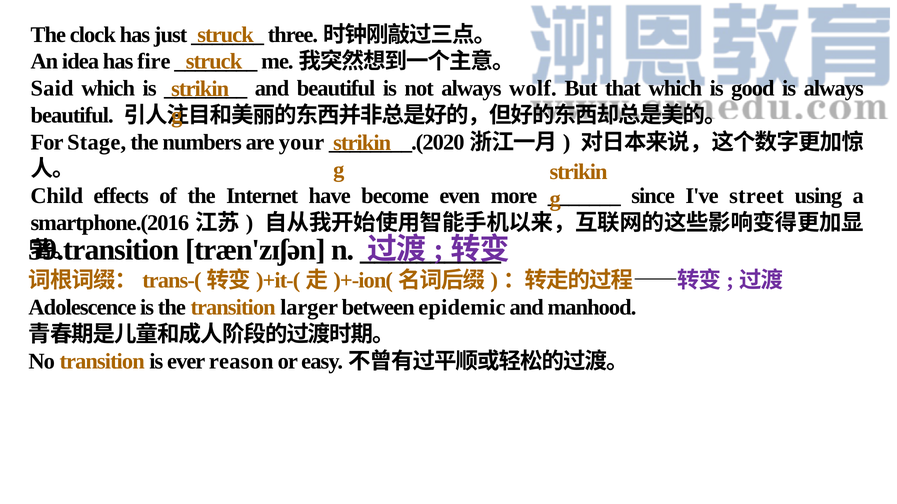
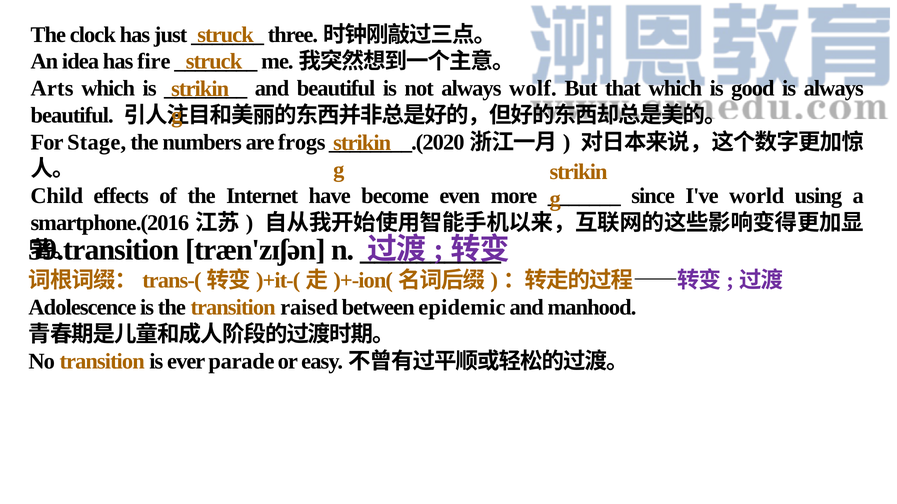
Said: Said -> Arts (52, 88)
your: your -> frogs (302, 142)
street: street -> world (757, 196)
larger: larger -> raised (309, 308)
reason: reason -> parade (241, 362)
